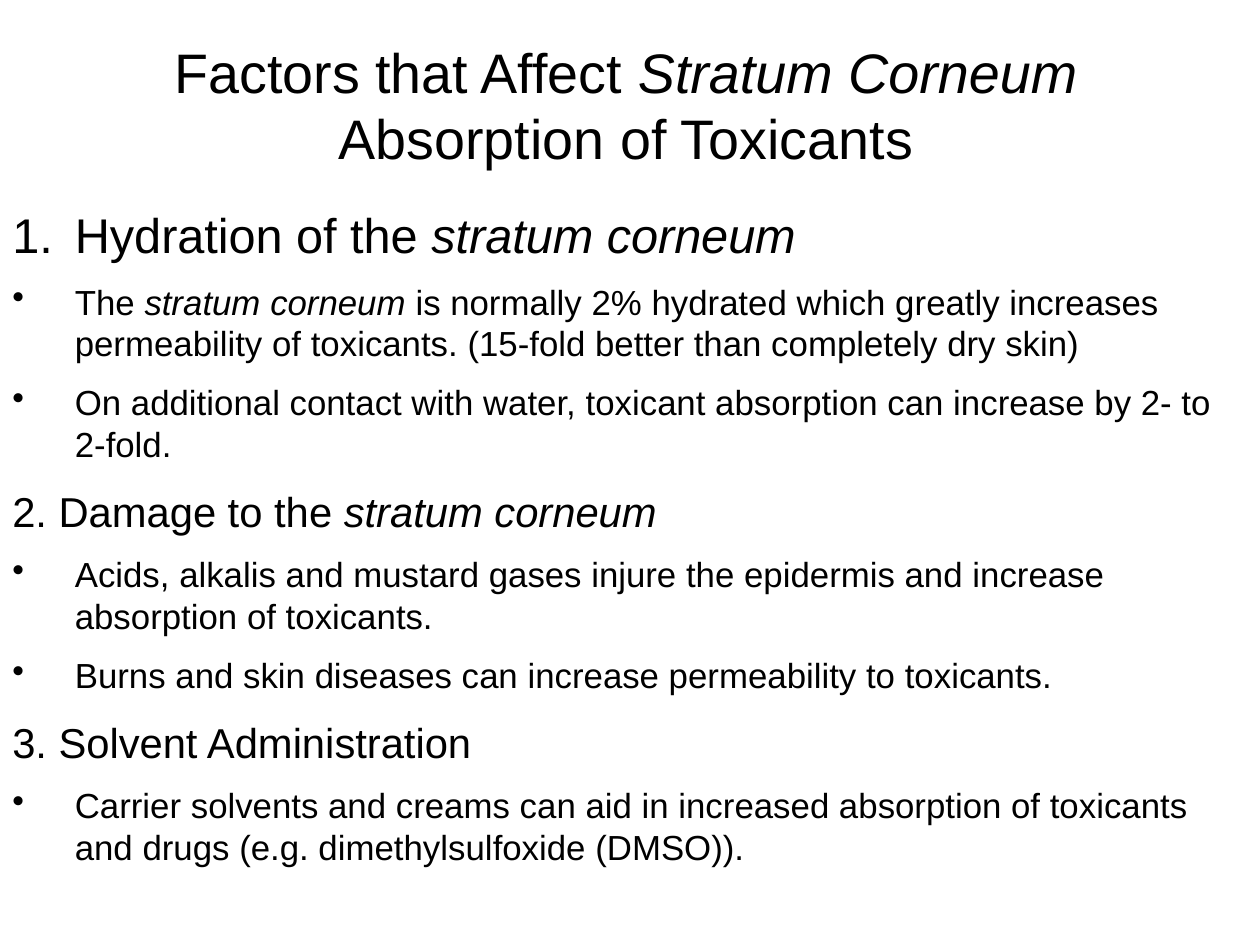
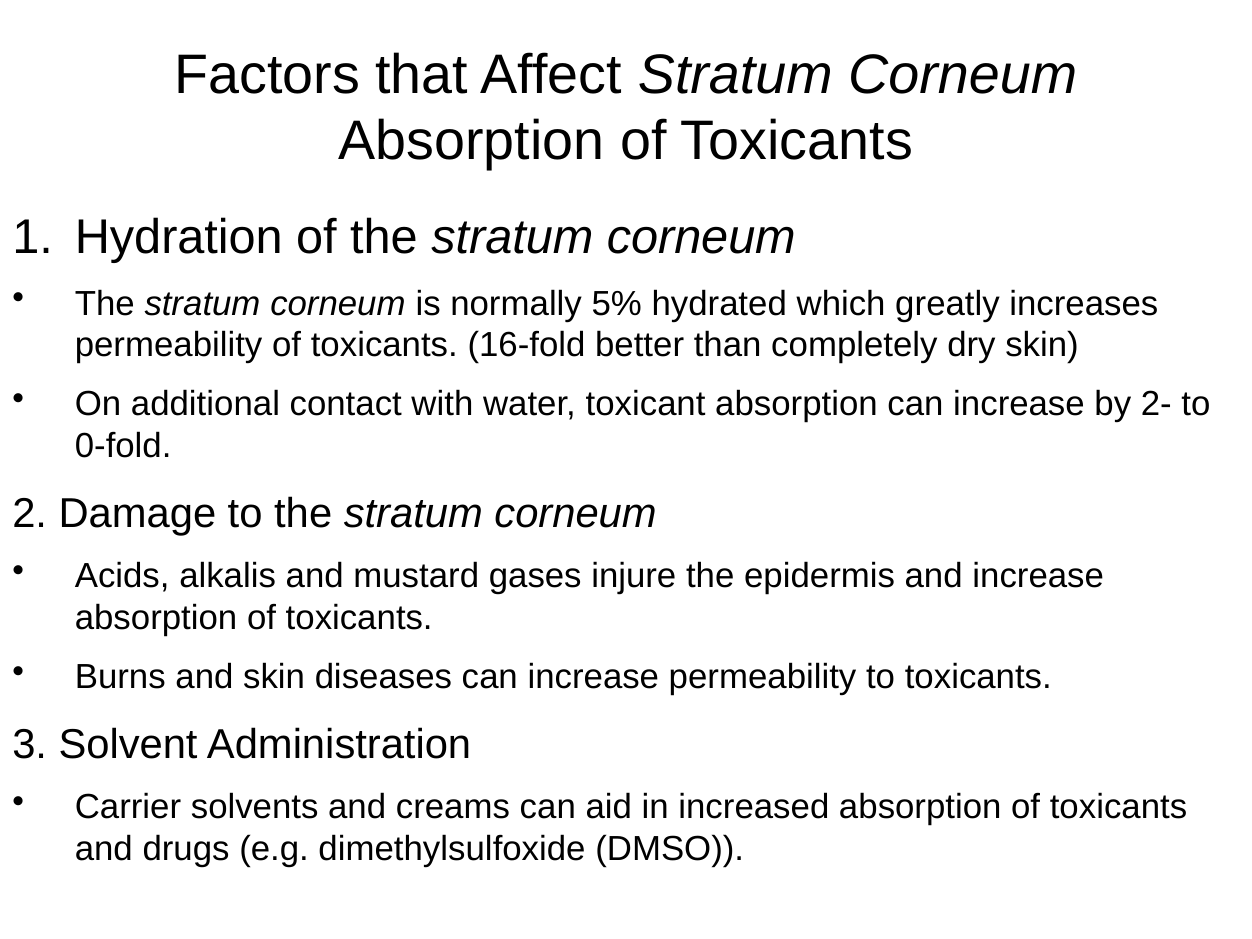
2%: 2% -> 5% (617, 304)
15-fold: 15-fold -> 16-fold (527, 345)
2-fold: 2-fold -> 0-fold (123, 446)
